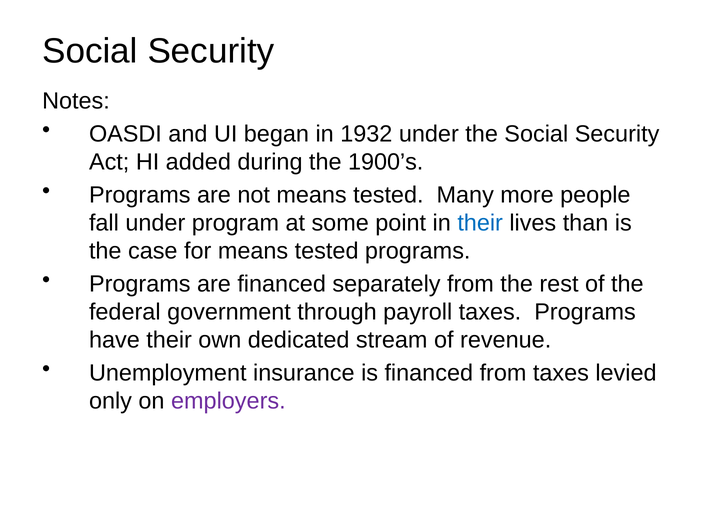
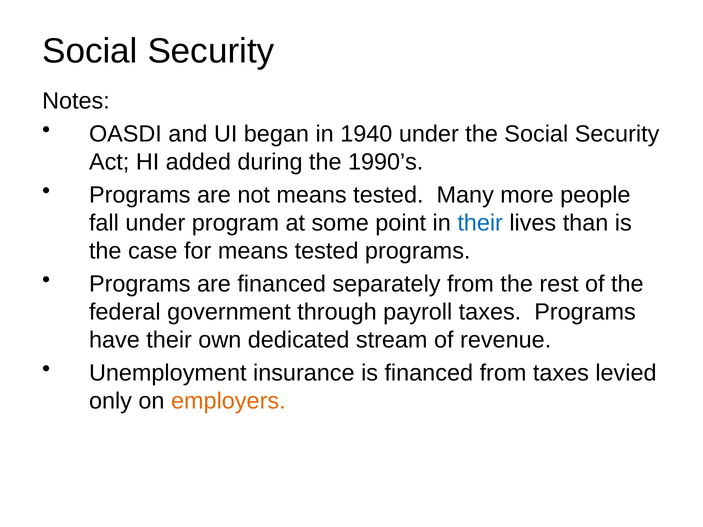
1932: 1932 -> 1940 (366, 134)
1900’s: 1900’s -> 1990’s (386, 162)
employers colour: purple -> orange (228, 401)
